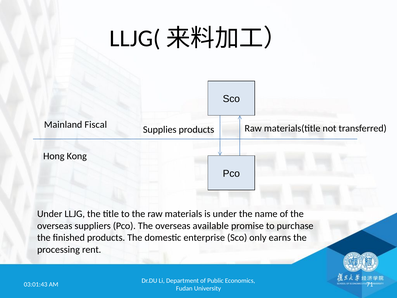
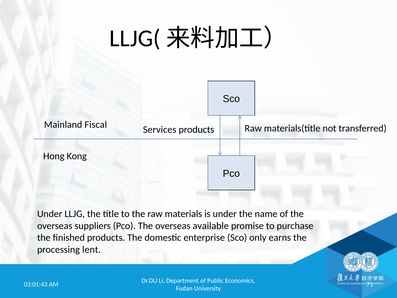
Supplies: Supplies -> Services (160, 129)
rent: rent -> lent (92, 249)
